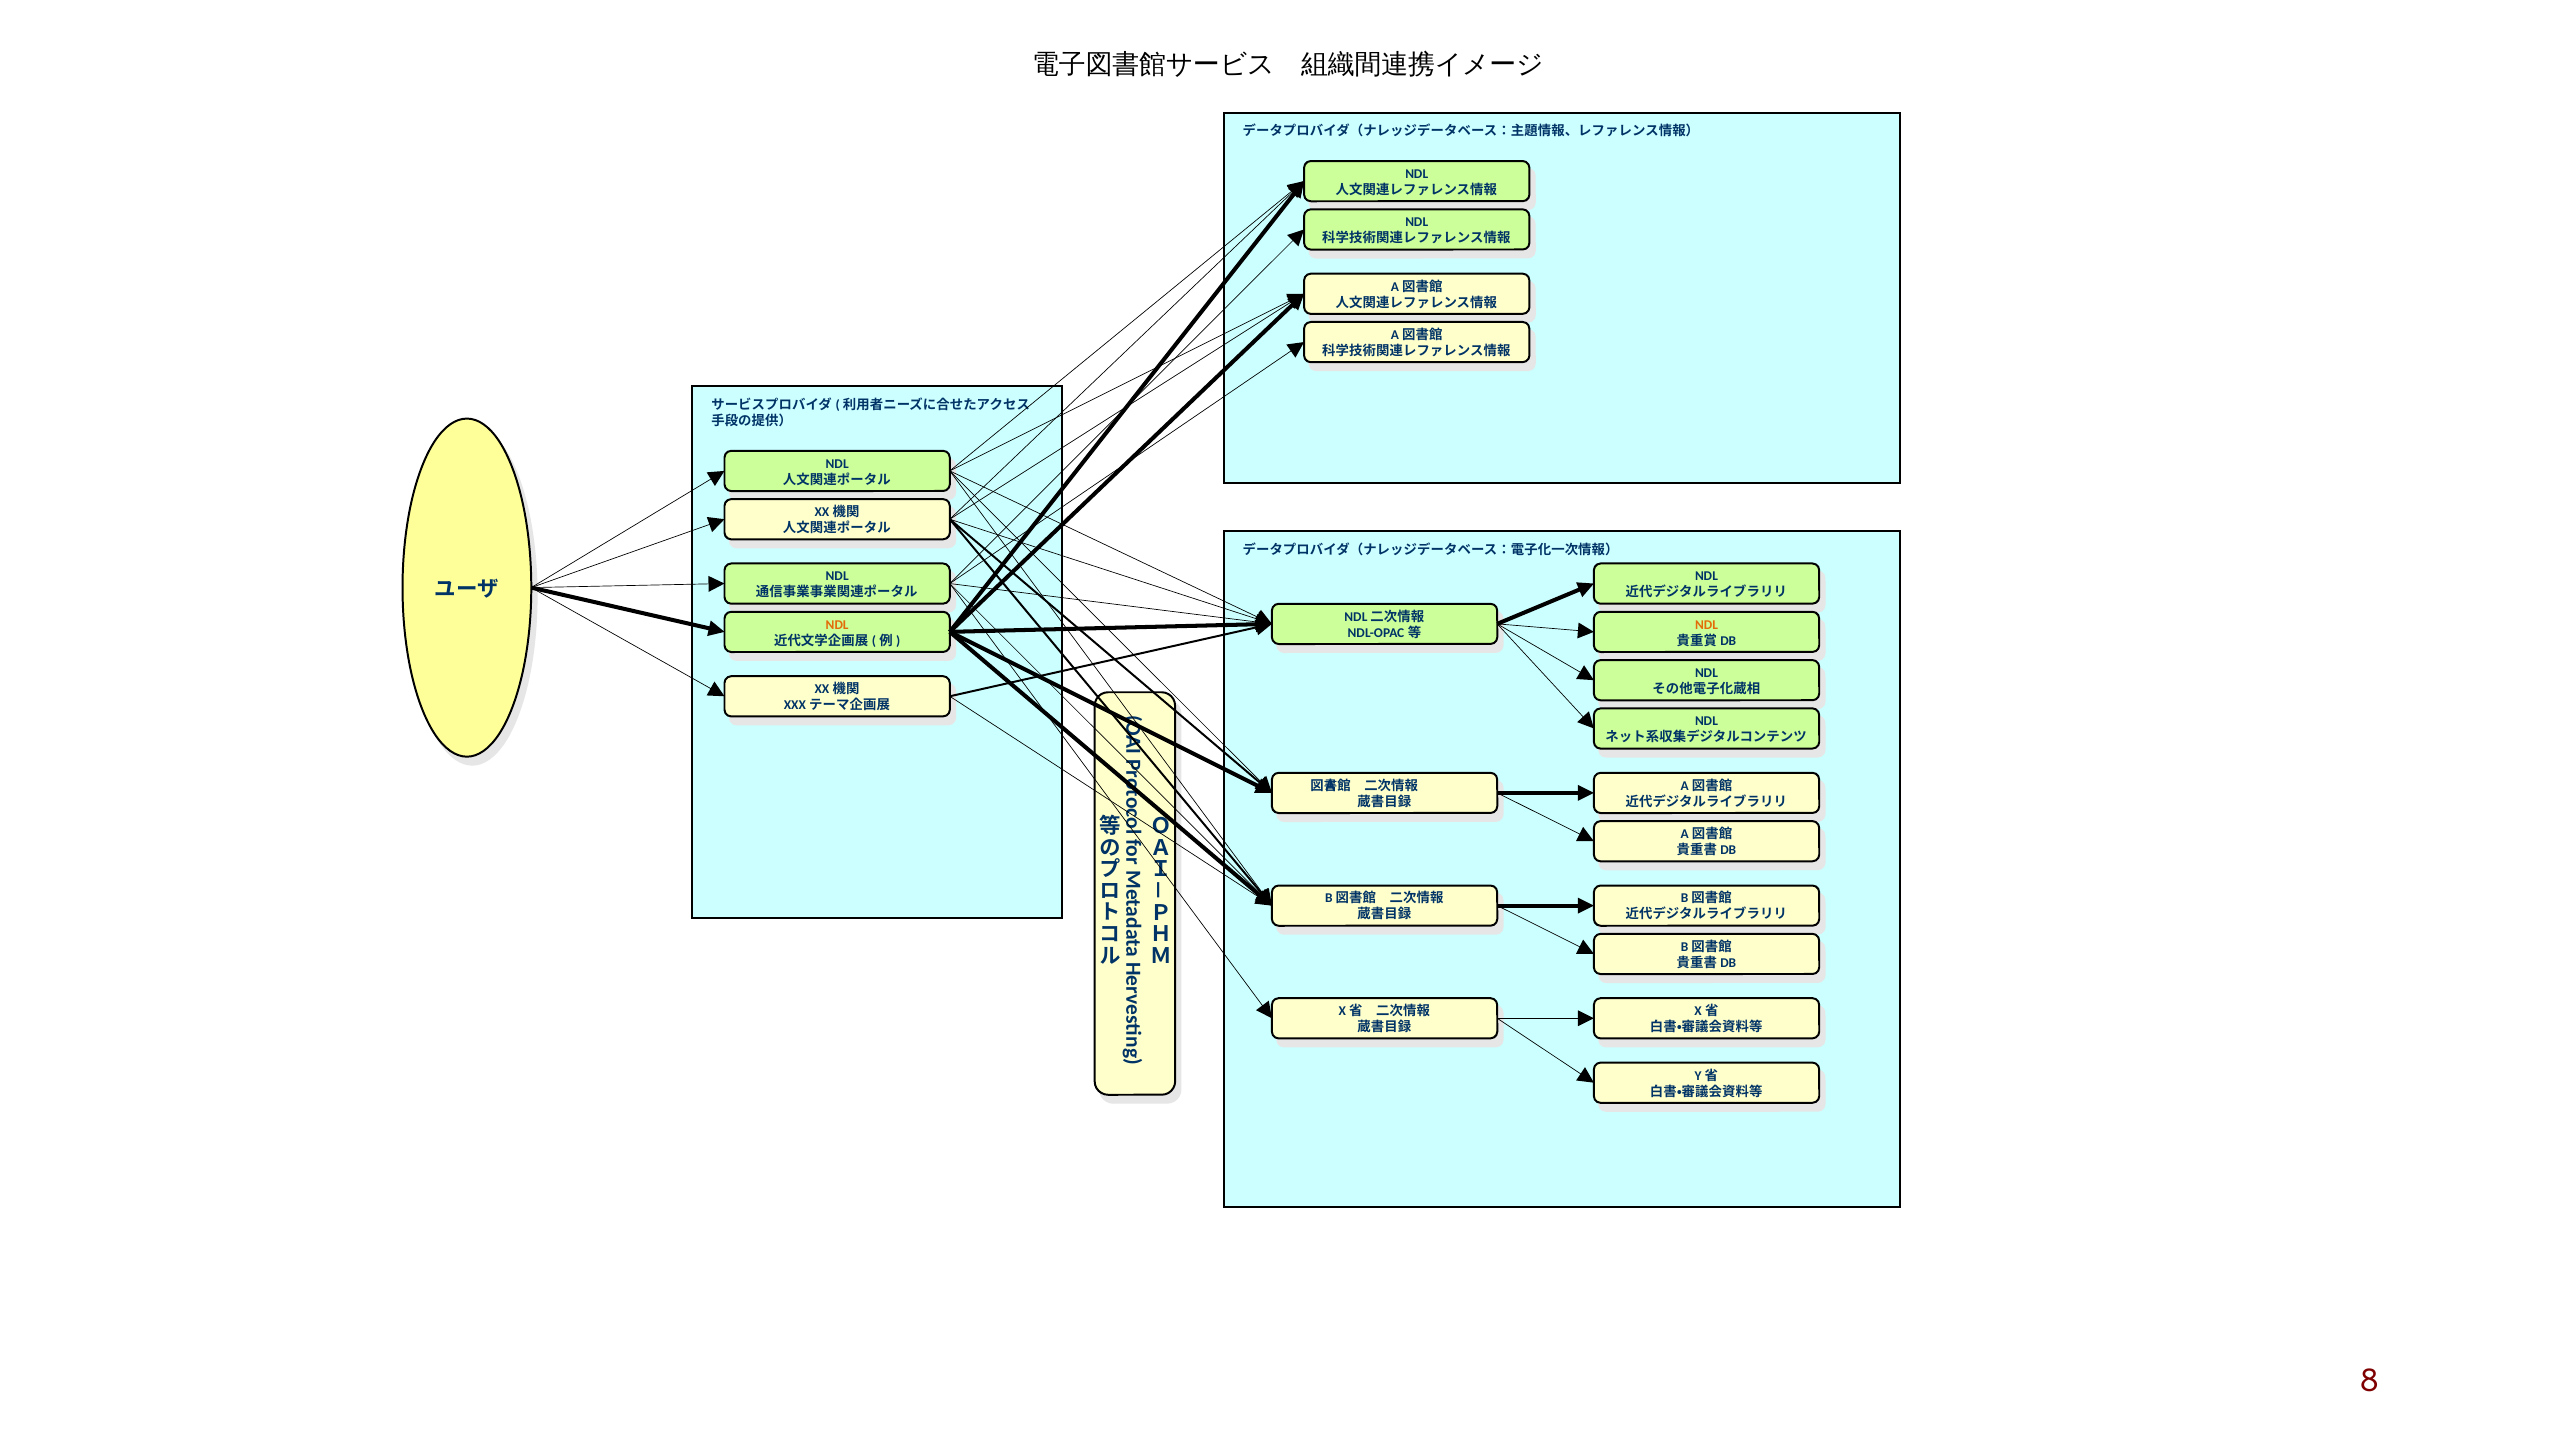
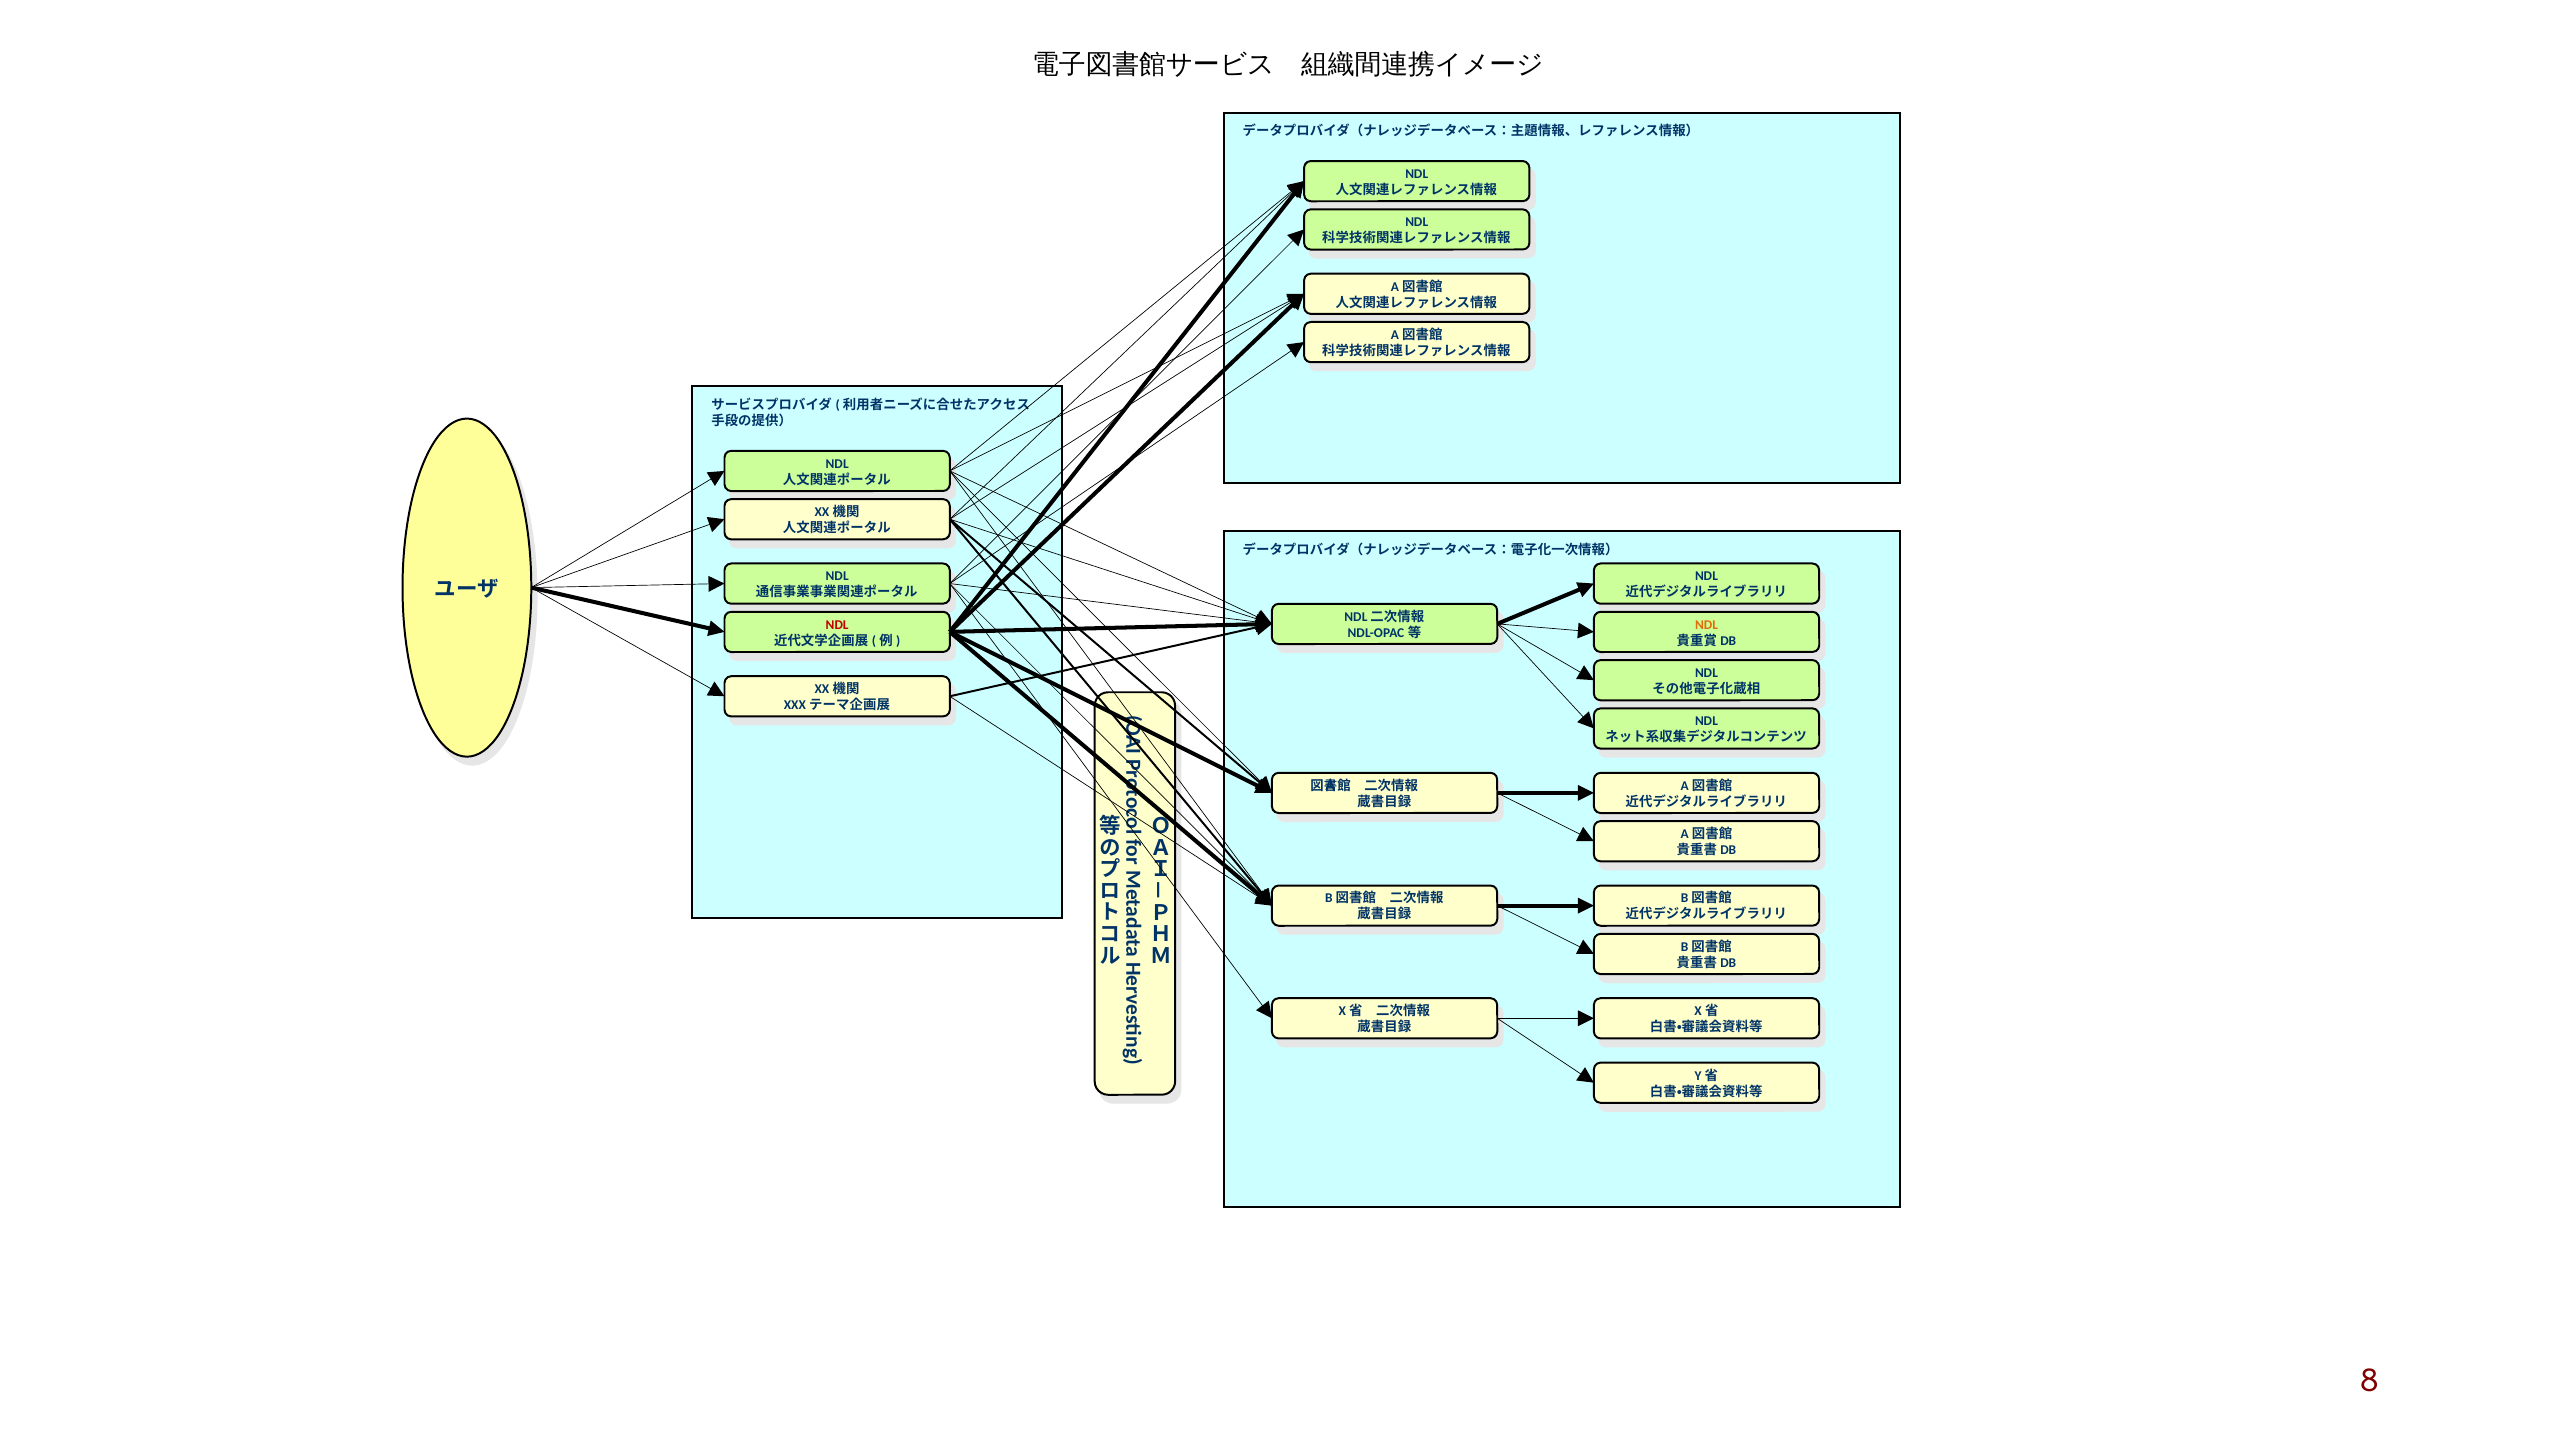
NDL colour: orange -> red (837, 625)
